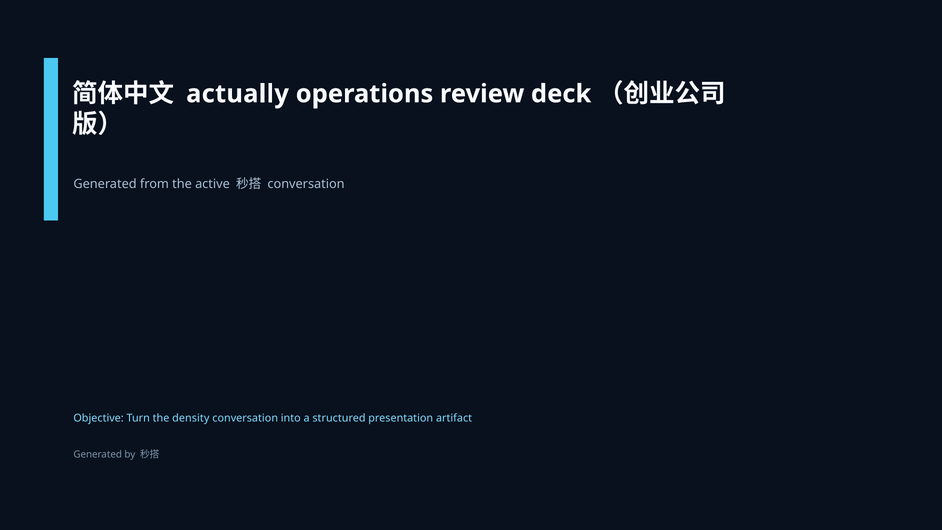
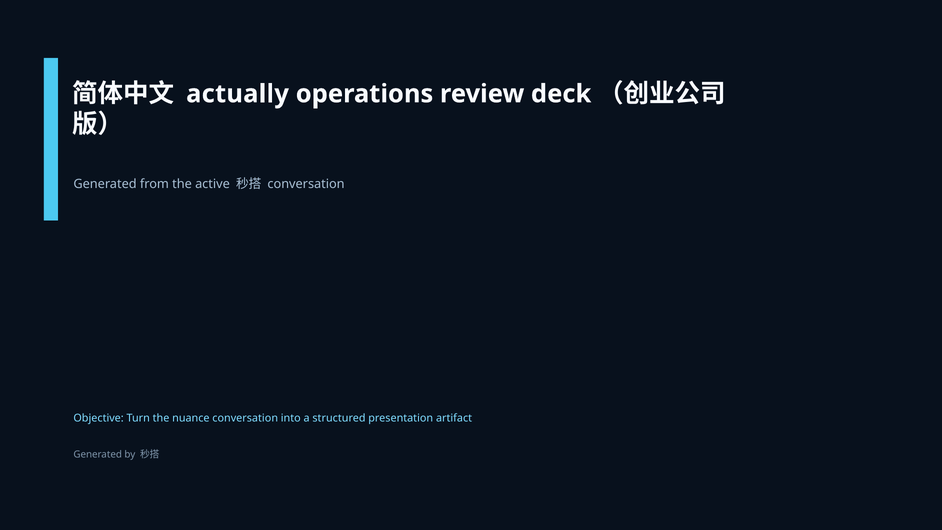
density: density -> nuance (191, 418)
